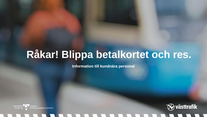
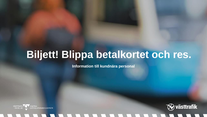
Råkar: Råkar -> Biljett (43, 54)
